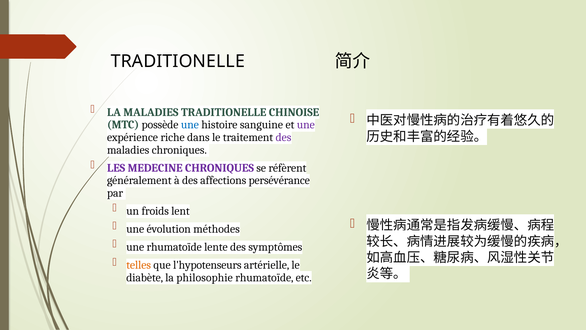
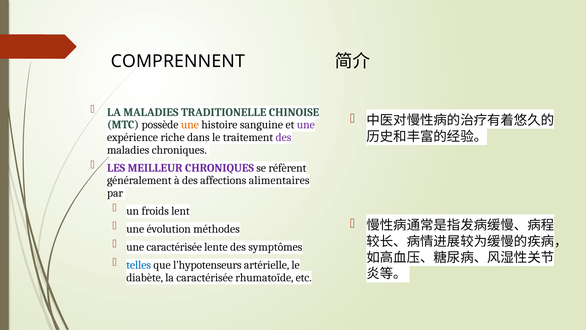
TRADITIONELLE: TRADITIONELLE -> COMPRENNENT (178, 61)
une colour: blue -> orange (190, 125)
MEDECINE: MEDECINE -> MEILLEUR (155, 168)
persévérance: persévérance -> alimentaires (279, 180)
une rhumatoïde: rhumatoïde -> caractérisée (174, 247)
telles colour: orange -> blue (139, 265)
la philosophie: philosophie -> caractérisée (205, 277)
